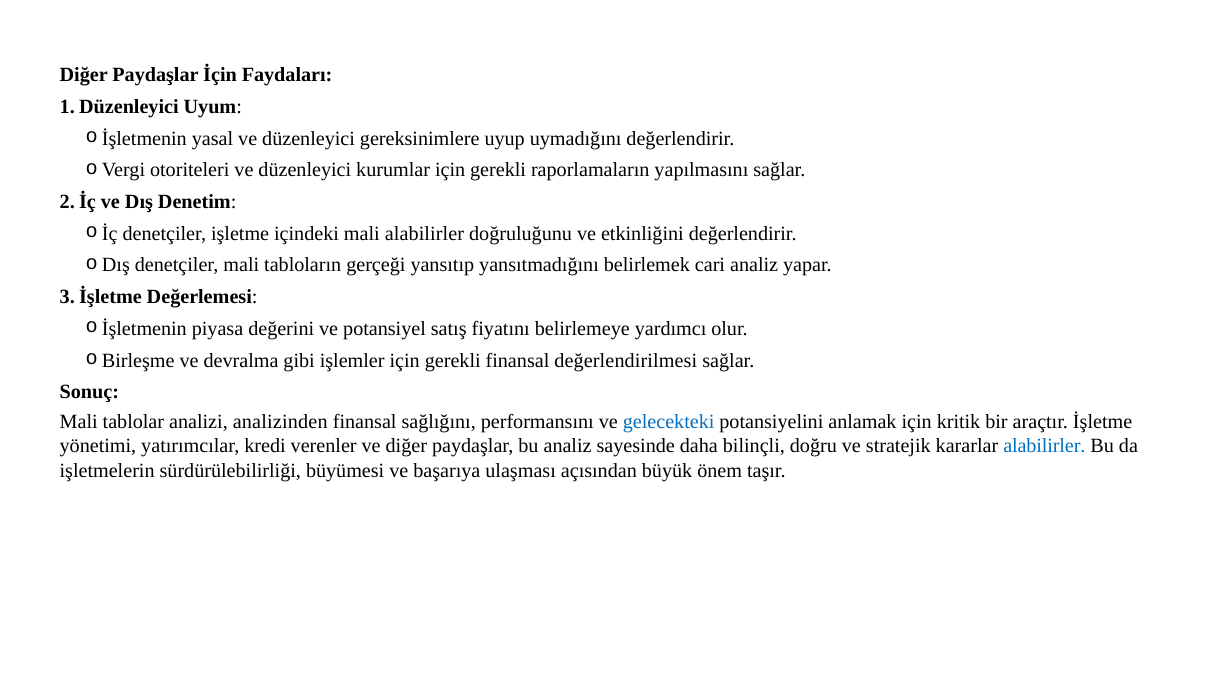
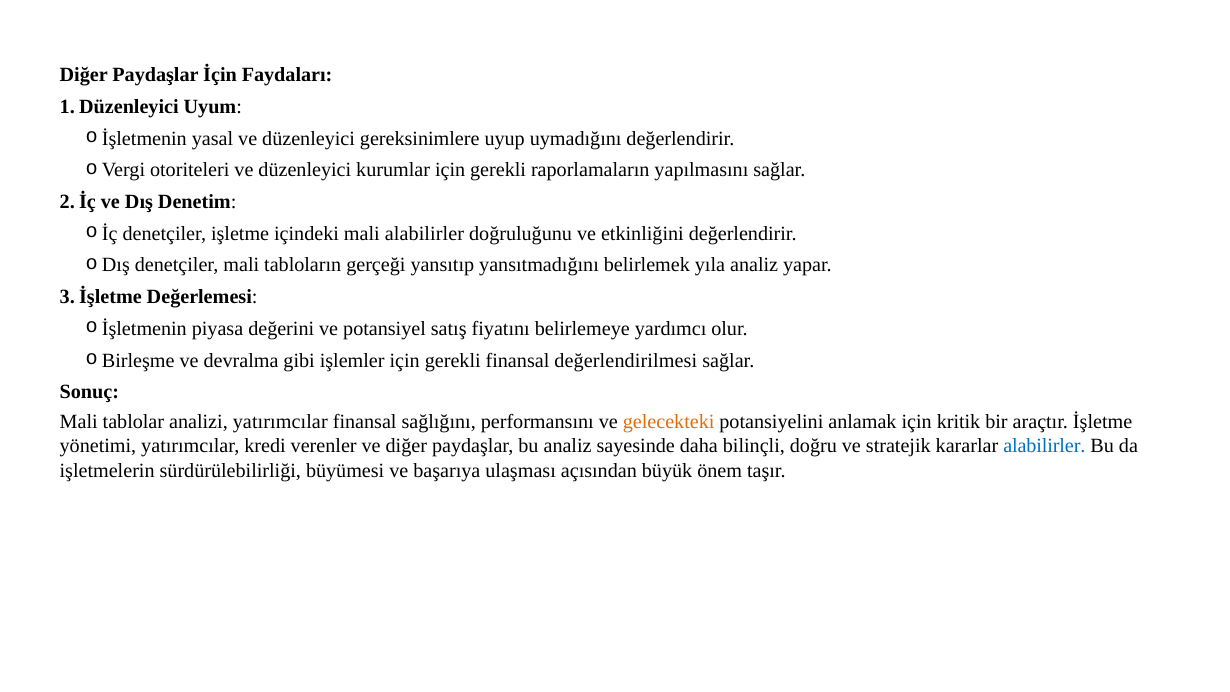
cari: cari -> yıla (710, 265)
analizi analizinden: analizinden -> yatırımcılar (280, 422)
gelecekteki colour: blue -> orange (669, 422)
